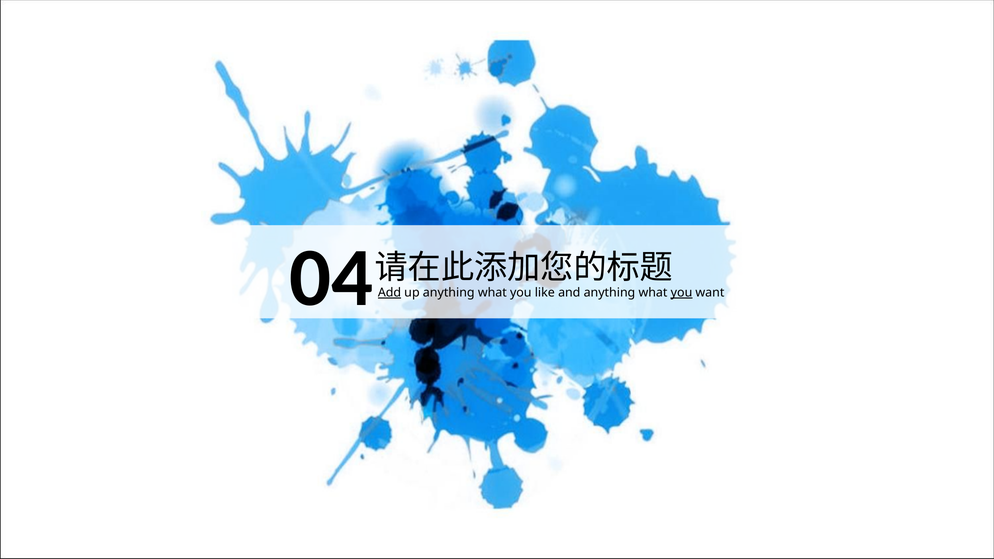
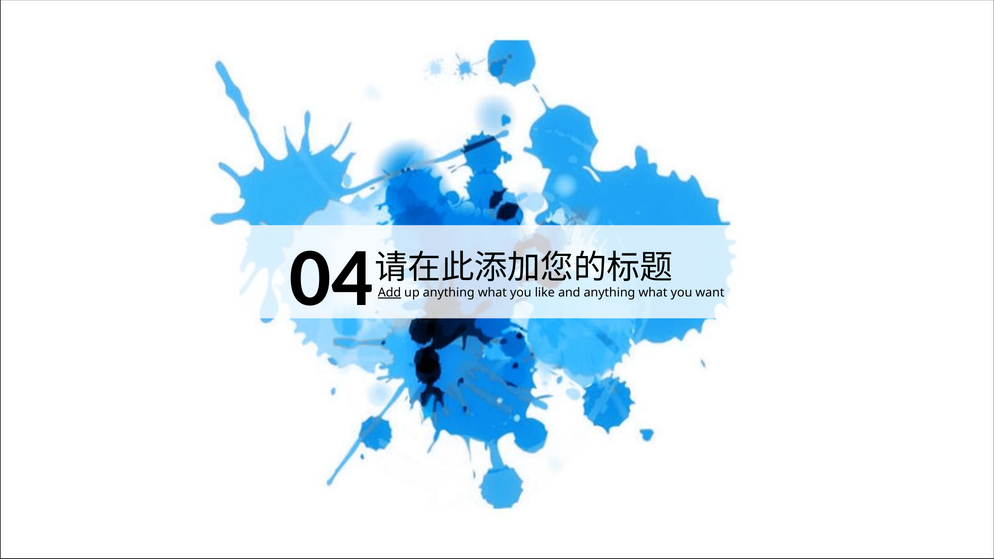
you underline: present -> none (682, 293)
